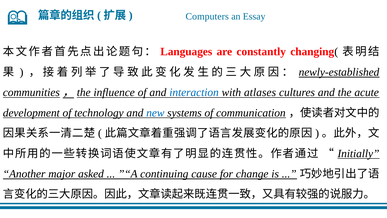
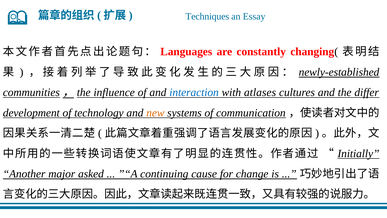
Computers: Computers -> Techniques (207, 16)
acute: acute -> differ (367, 92)
new colour: blue -> orange (155, 113)
